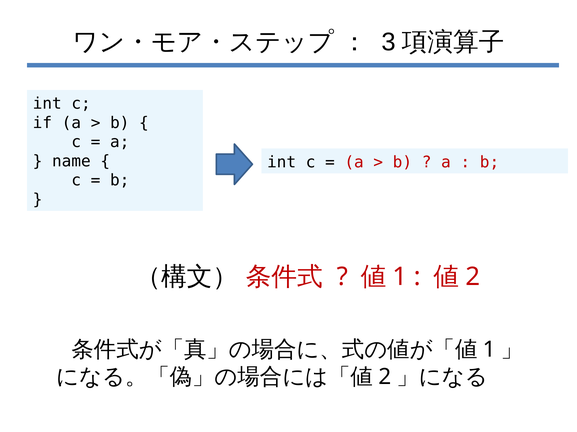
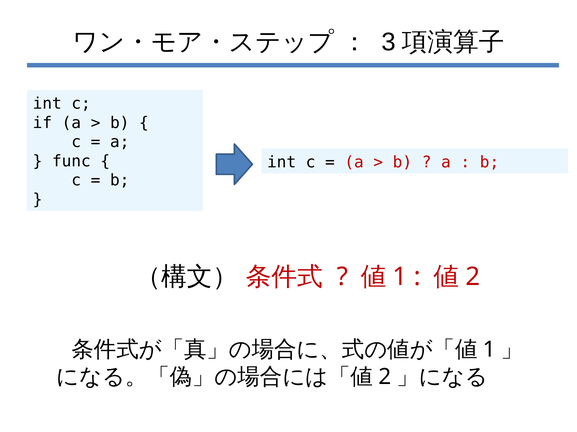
name: name -> func (71, 161)
